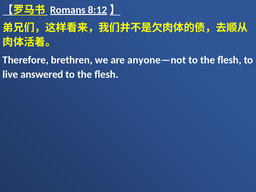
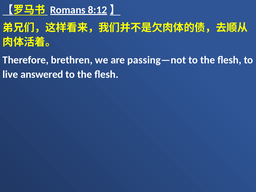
anyone—not: anyone—not -> passing—not (157, 60)
